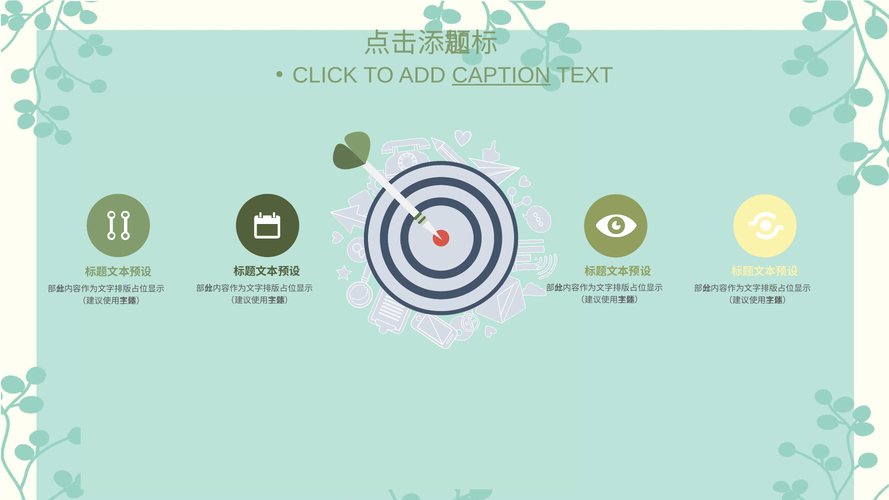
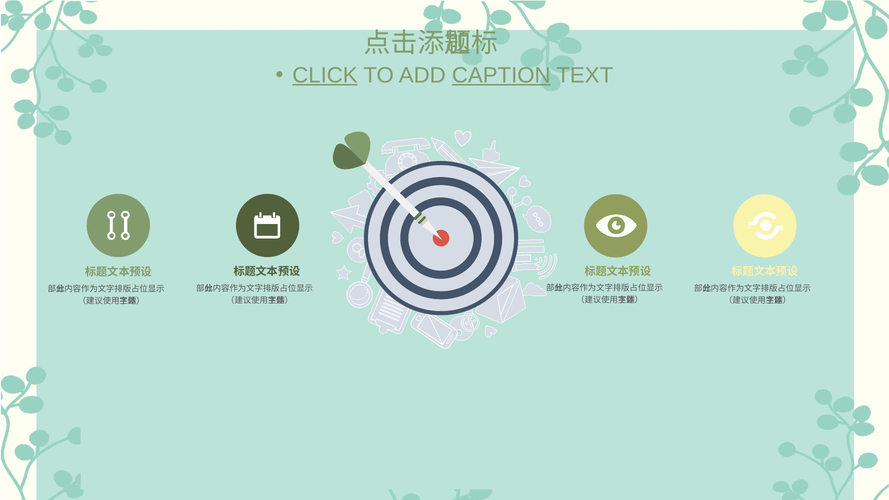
CLICK underline: none -> present (325, 75)
